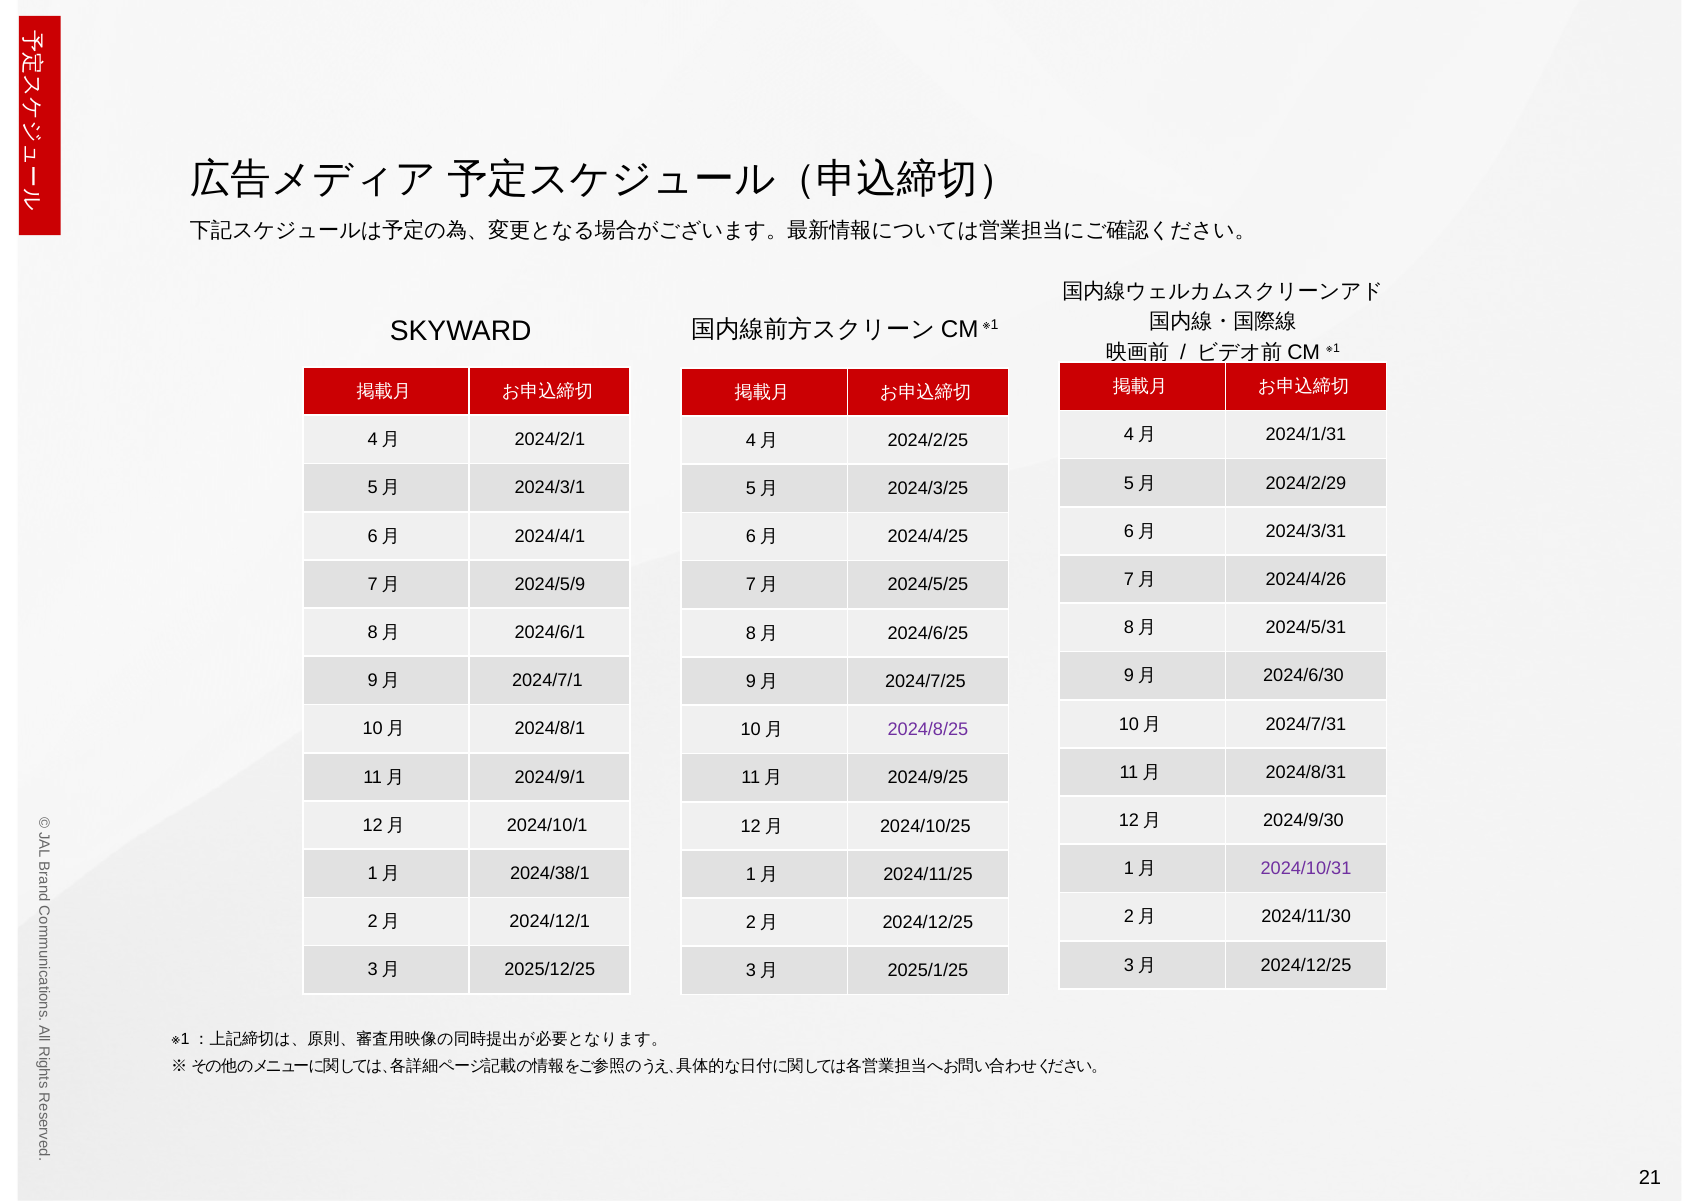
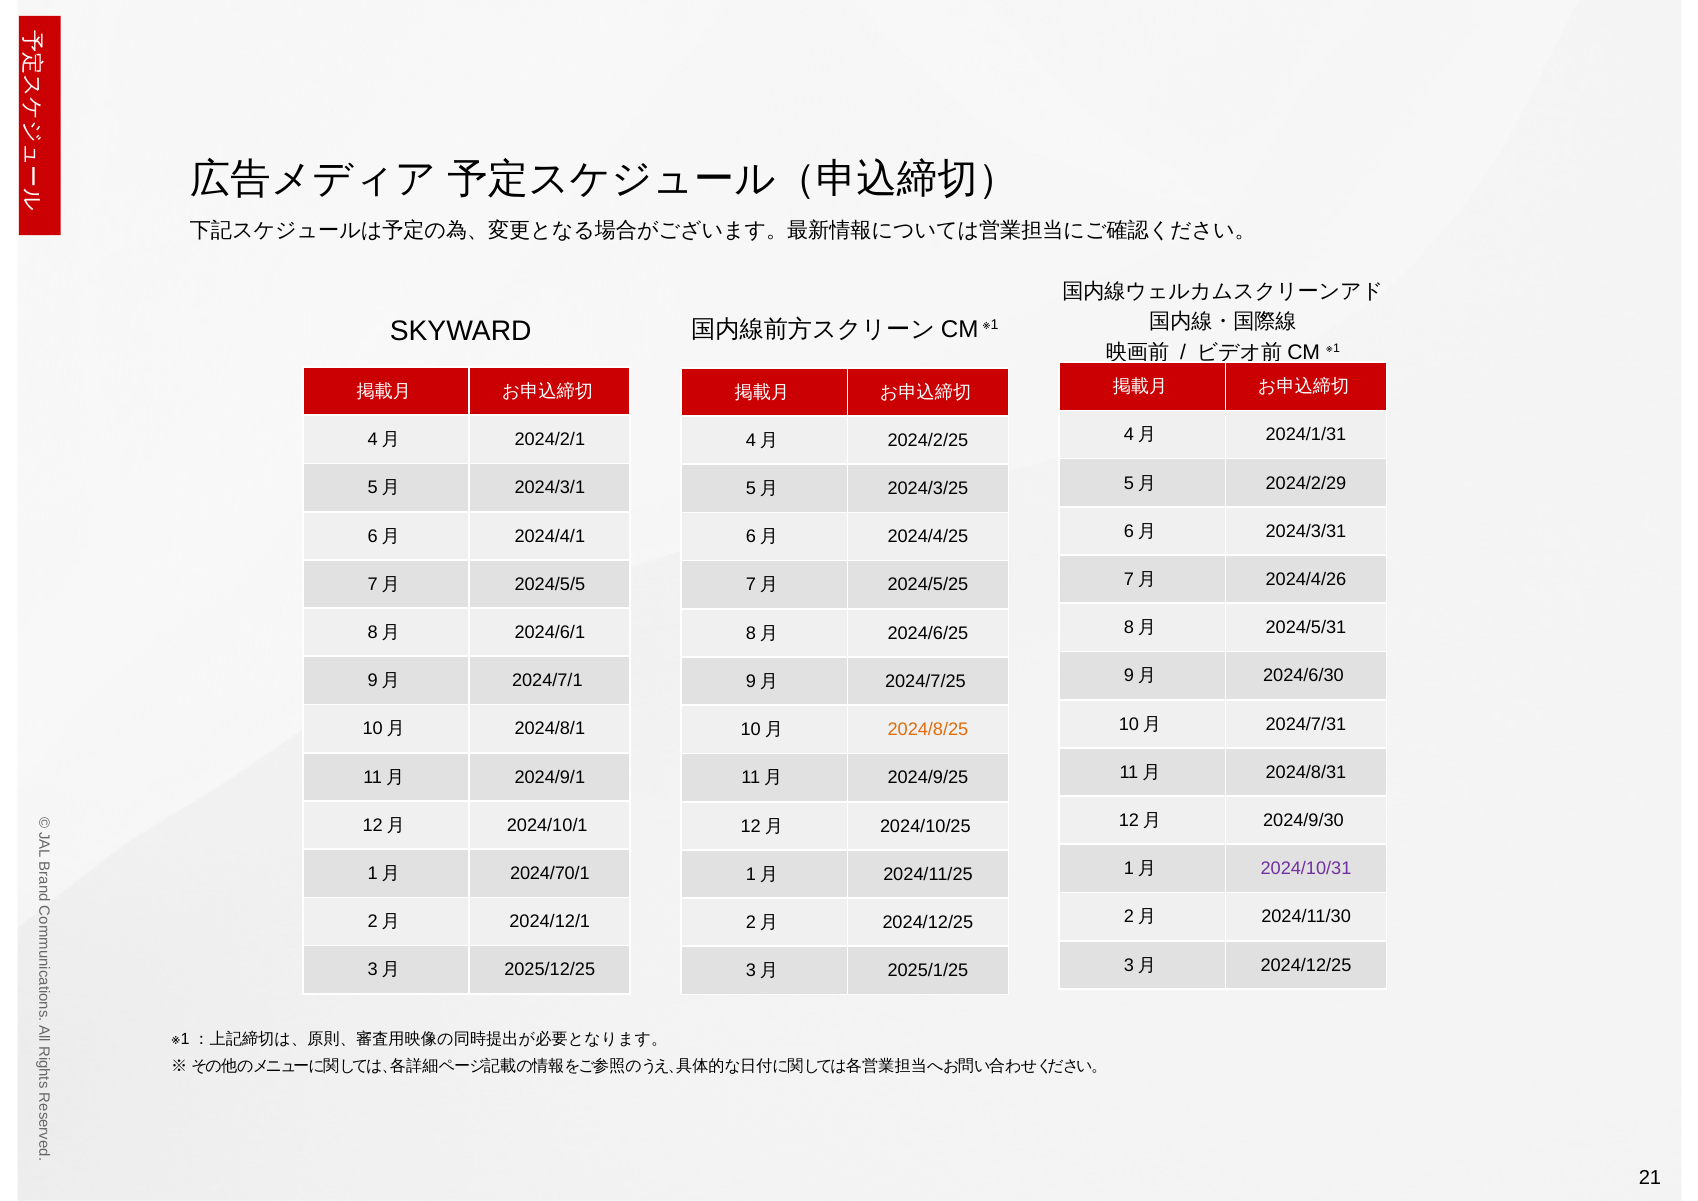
2024/5/9: 2024/5/9 -> 2024/5/5 (550, 584)
2024/8/25 colour: purple -> orange (928, 729)
2024/38/1: 2024/38/1 -> 2024/70/1 (550, 873)
